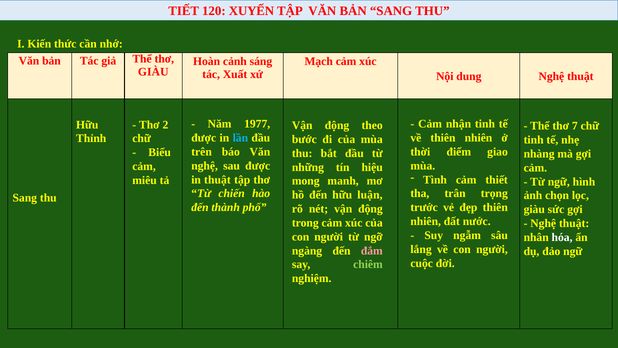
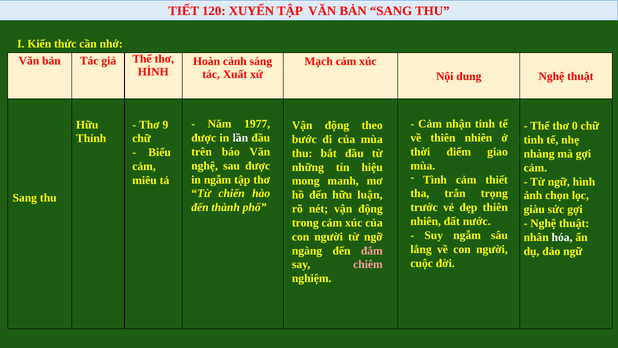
GIÀU: GIÀU -> HÌNH (153, 72)
2: 2 -> 9 (165, 125)
7: 7 -> 0 (575, 126)
lần colour: light blue -> white (240, 138)
in thuật: thuật -> ngẫm (218, 180)
chiêm colour: light green -> pink (368, 264)
